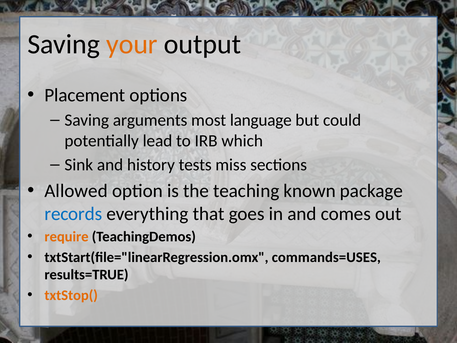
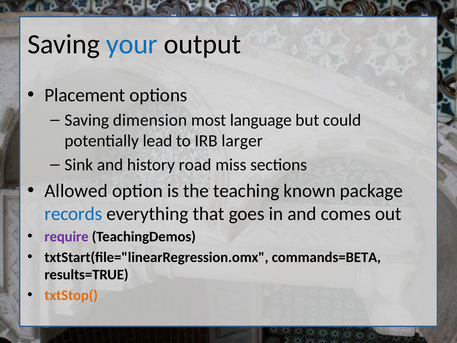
your colour: orange -> blue (132, 44)
arguments: arguments -> dimension (150, 120)
which: which -> larger (242, 141)
tests: tests -> road (195, 165)
require colour: orange -> purple (67, 237)
commands=USES: commands=USES -> commands=BETA (326, 257)
